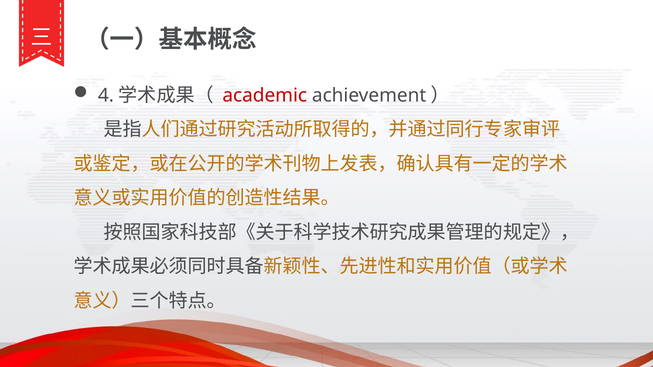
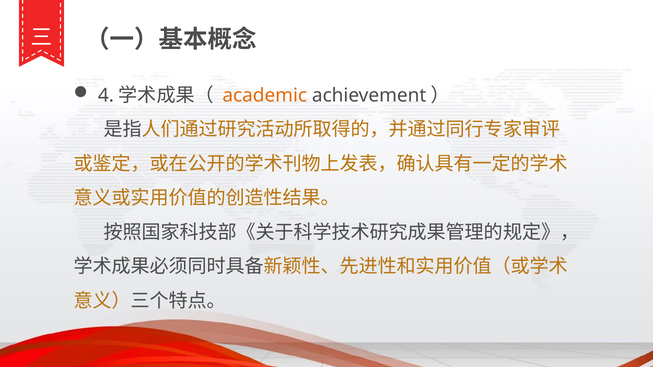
academic colour: red -> orange (265, 95)
